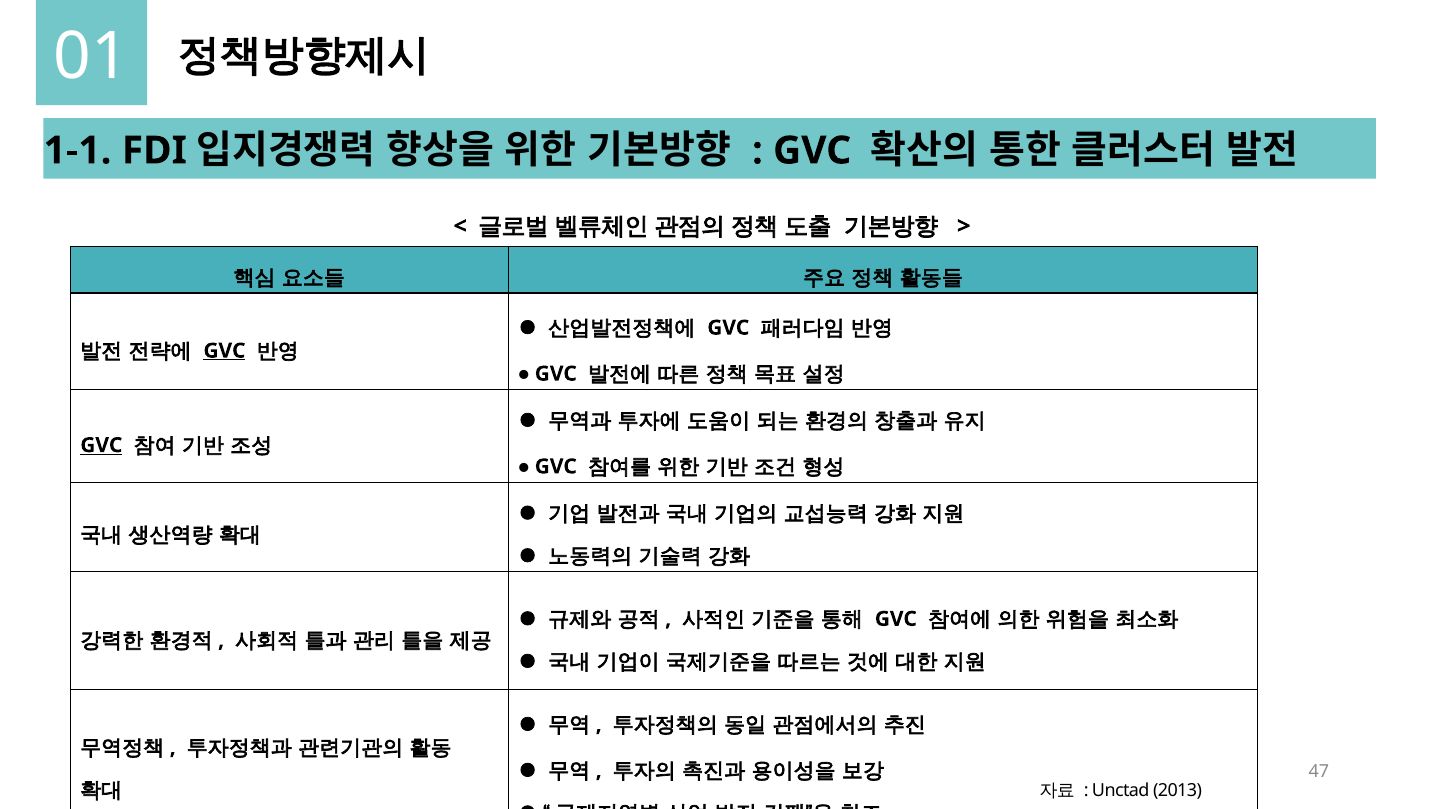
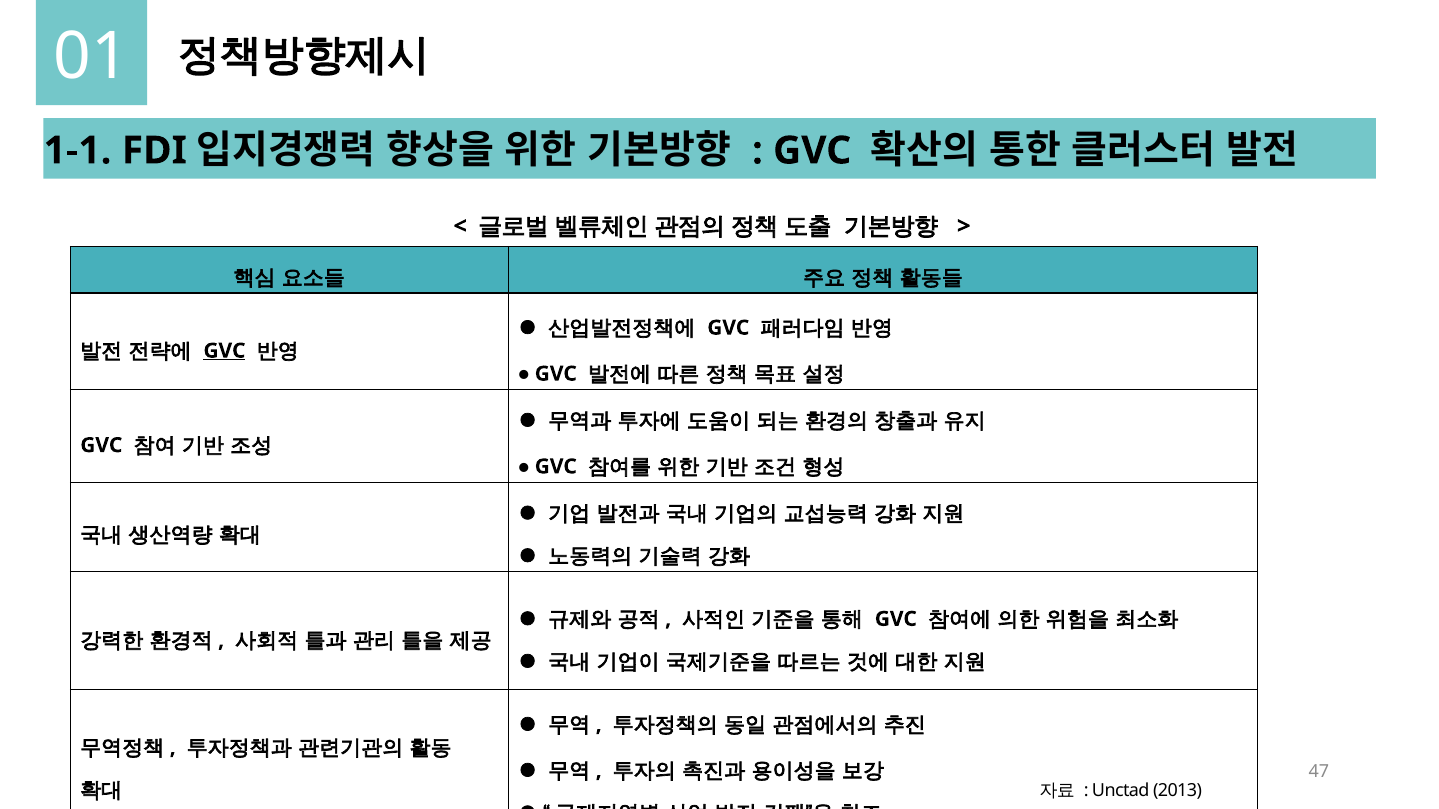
GVC underline: present -> none (101, 446)
